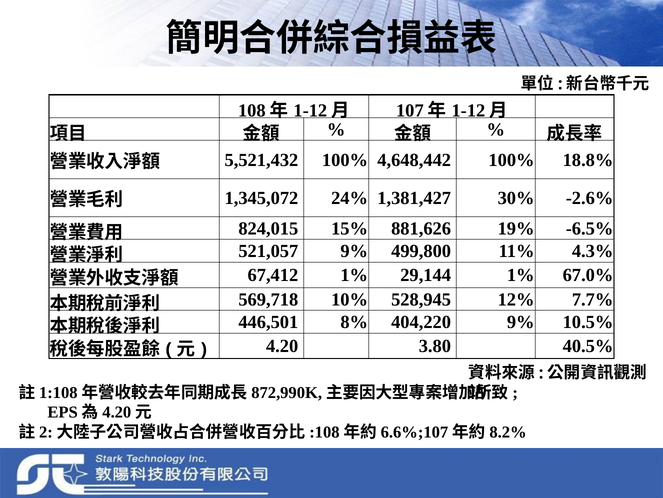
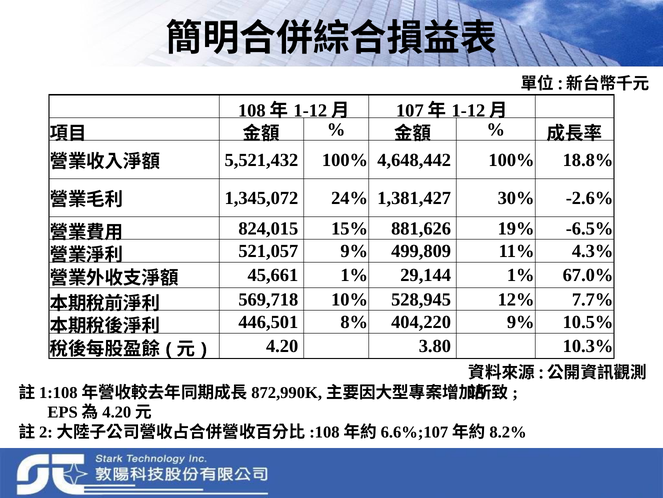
499,800: 499,800 -> 499,809 (421, 251)
67,412: 67,412 -> 45,661 (273, 275)
40.5%: 40.5% -> 10.3% (588, 346)
